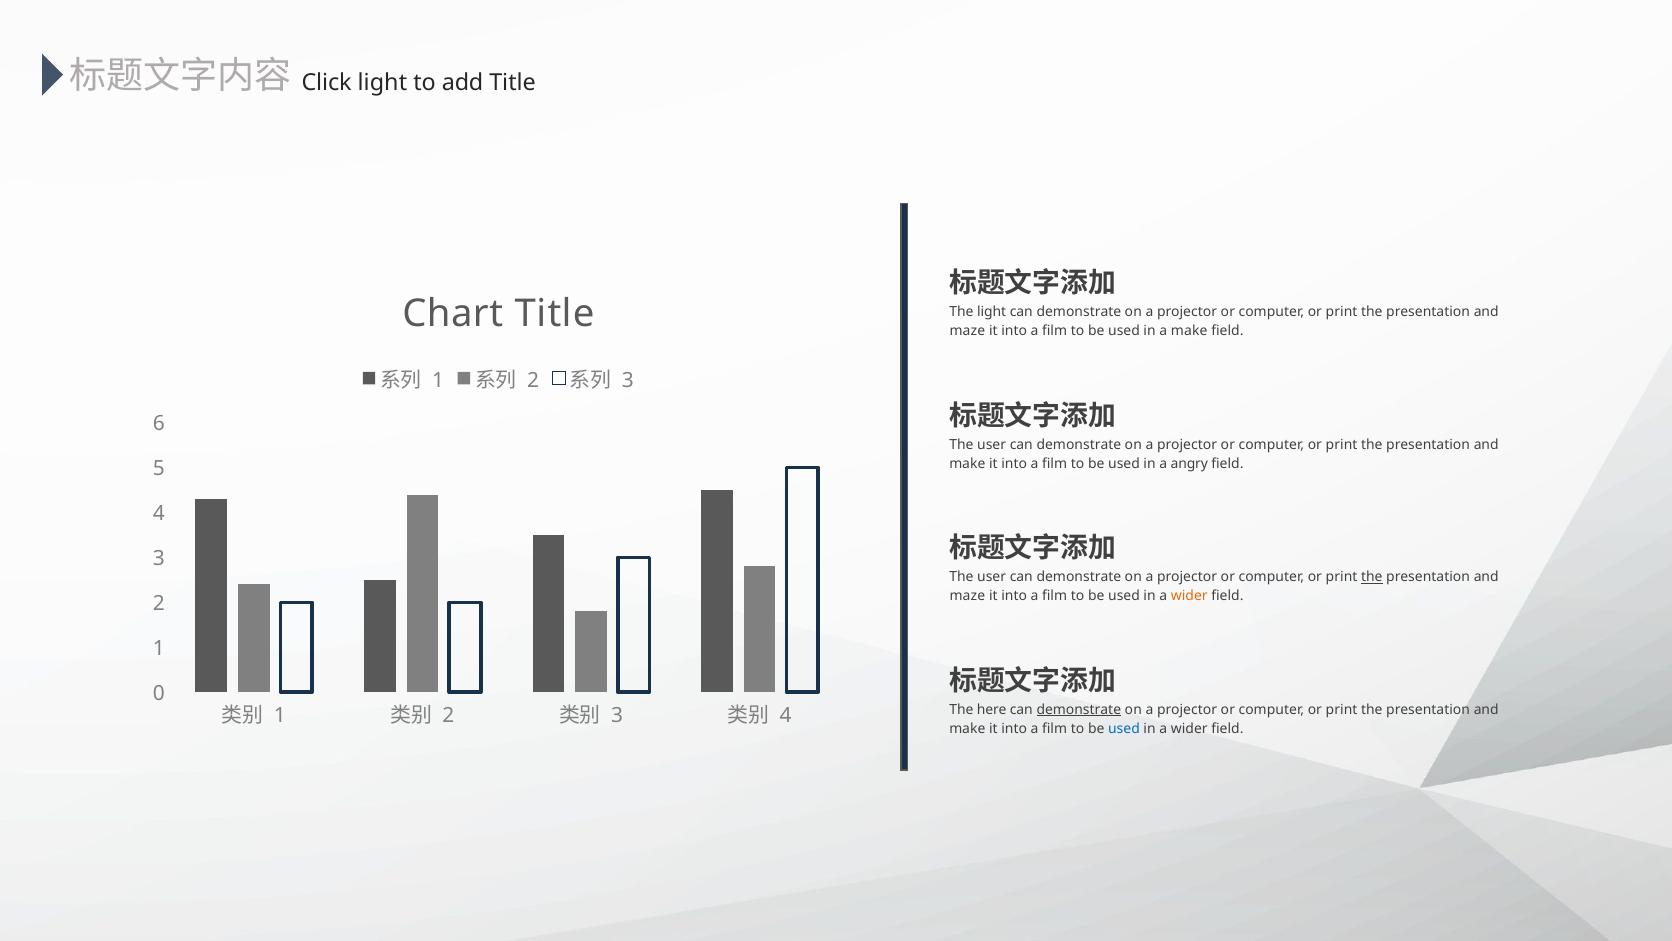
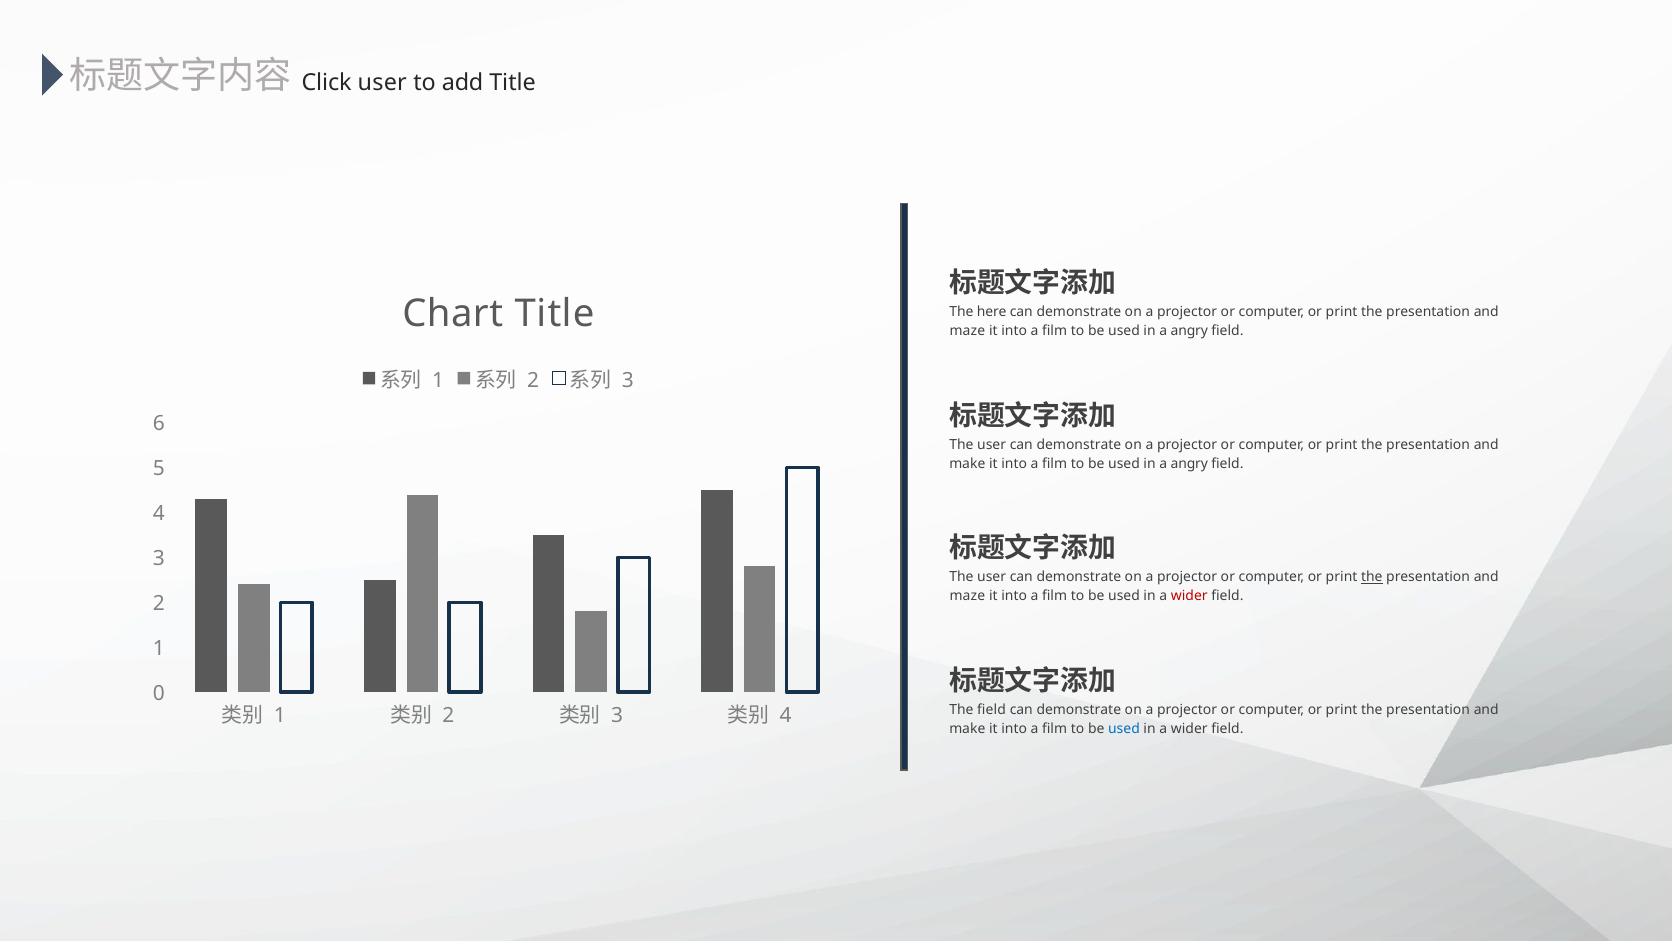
Click light: light -> user (382, 82)
The light: light -> here (992, 312)
make: make -> angry (1189, 331)
wider colour: orange -> red (1189, 596)
The here: here -> field (992, 709)
demonstrate underline: present -> none (1079, 709)
